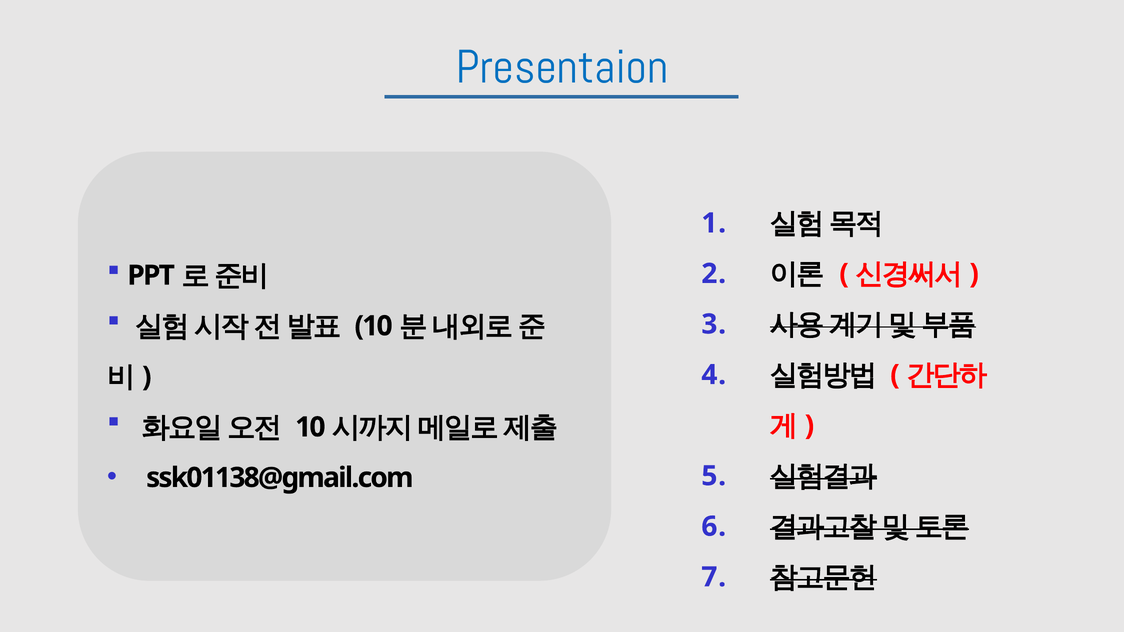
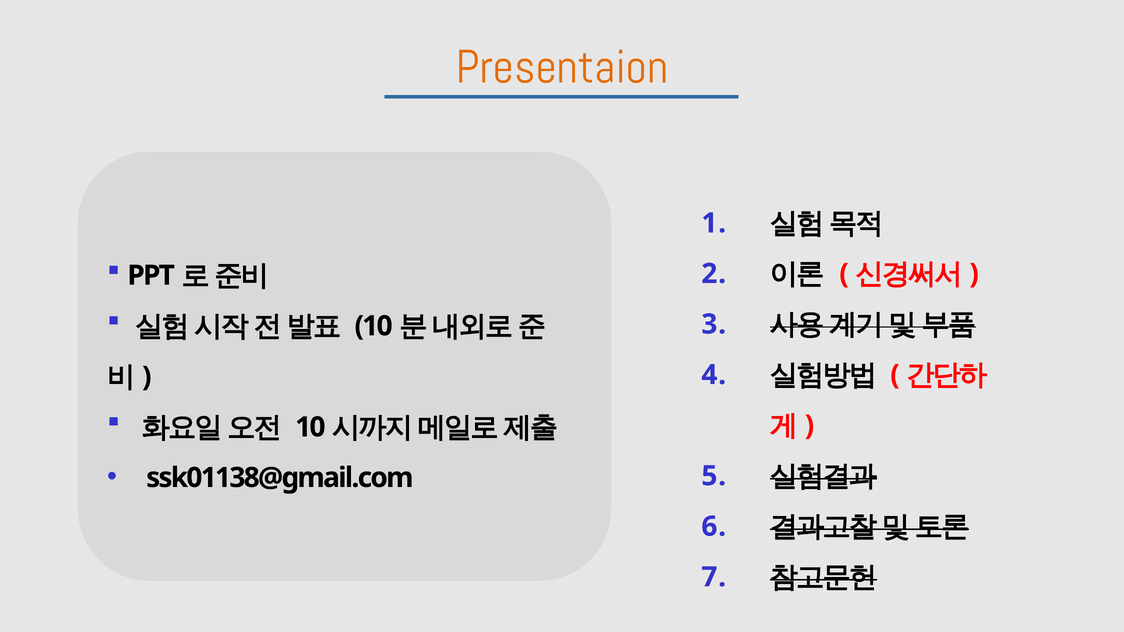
Presentaion colour: blue -> orange (562, 67)
